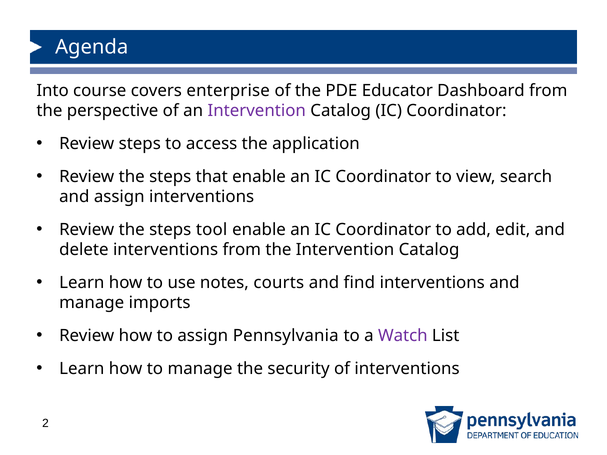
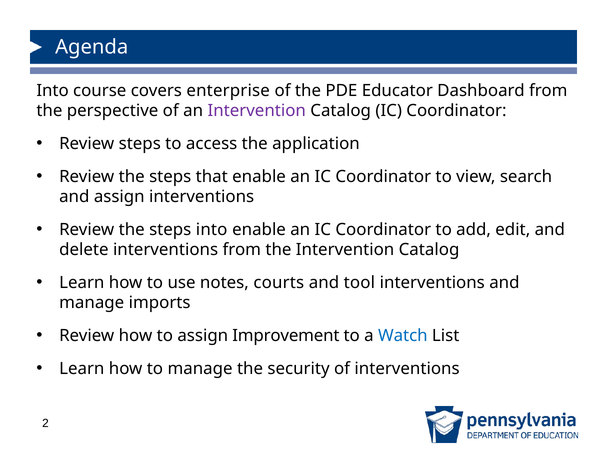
steps tool: tool -> into (212, 230)
find: find -> tool (359, 283)
Pennsylvania: Pennsylvania -> Improvement (286, 336)
Watch colour: purple -> blue (403, 336)
